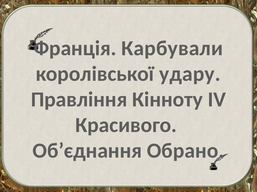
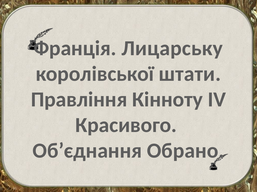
Карбували: Карбували -> Лицарську (172, 48)
удару: удару -> штати (190, 74)
